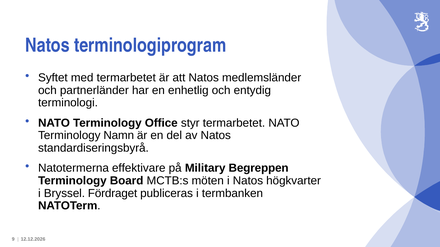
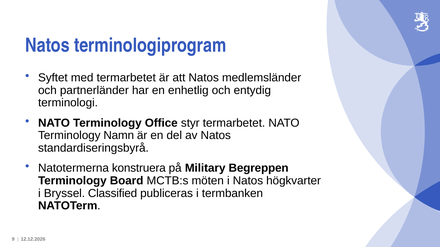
effektivare: effektivare -> konstruera (139, 168)
Fördraget: Fördraget -> Classified (113, 194)
